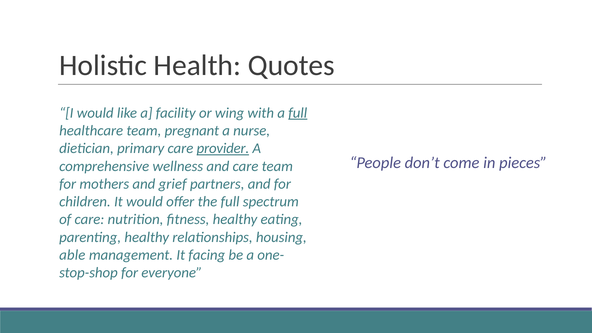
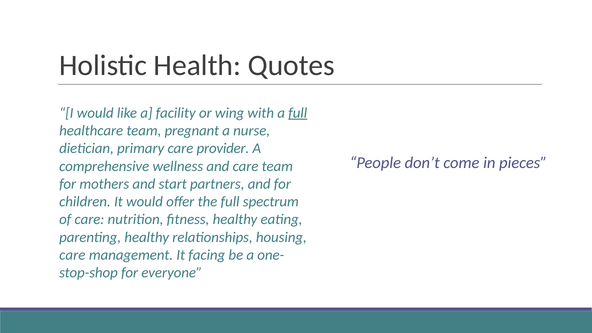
provider underline: present -> none (223, 148)
grief: grief -> start (173, 184)
able: able -> care (72, 255)
